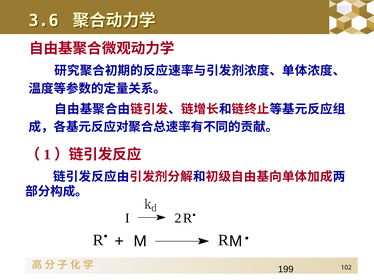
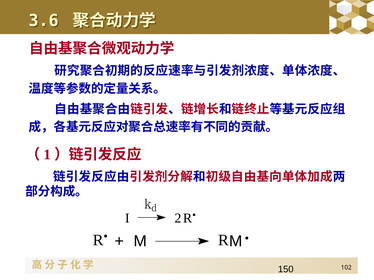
199: 199 -> 150 (286, 270)
